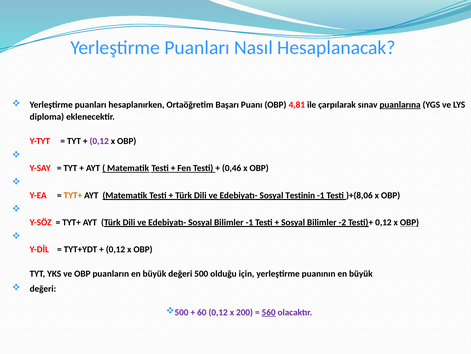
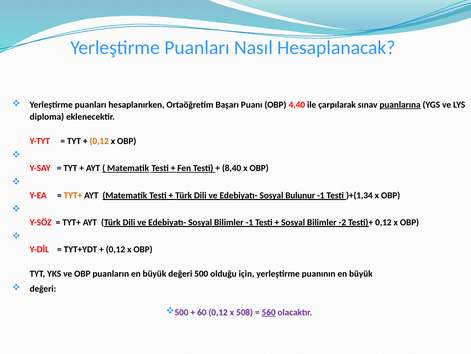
4,81: 4,81 -> 4,40 (297, 105)
0,12 colour: purple -> orange (99, 141)
0,46: 0,46 -> 8,40 (232, 168)
Testinin: Testinin -> Bulunur (300, 195)
)+(8,06: )+(8,06 -> )+(1,34 (359, 195)
OBP underline: present -> none (409, 222)
200: 200 -> 508 (245, 312)
